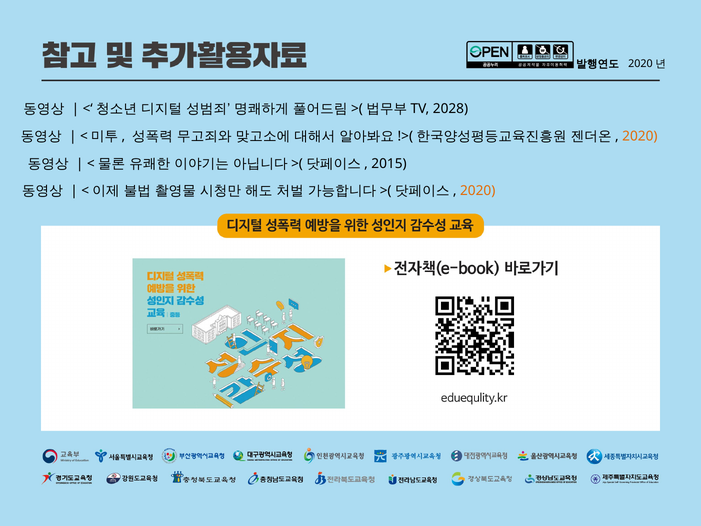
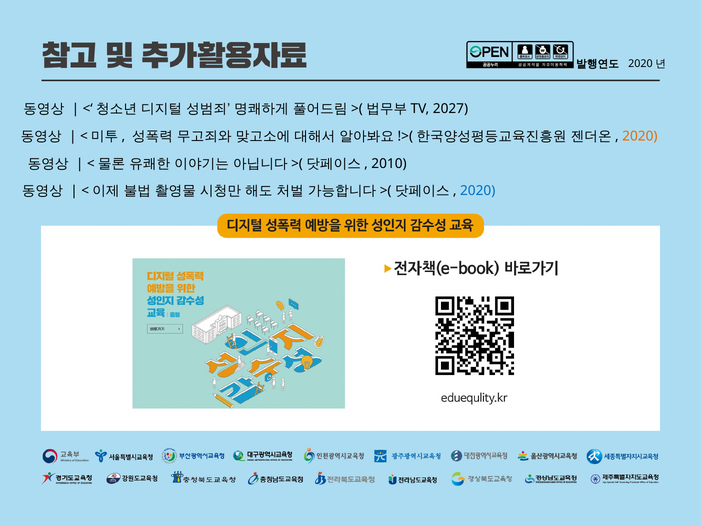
2028: 2028 -> 2027 (450, 109)
2015: 2015 -> 2010 (389, 163)
2020 colour: orange -> blue (478, 191)
